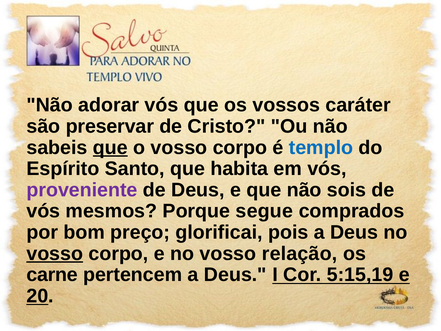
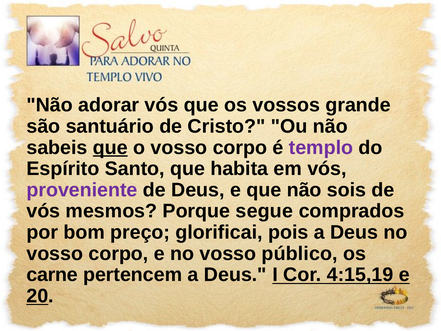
caráter: caráter -> grande (358, 105)
preservar: preservar -> santuário (110, 126)
templo colour: blue -> purple (321, 147)
vosso underline: present -> none (55, 253)
relação: relação -> público (300, 253)
5:15,19: 5:15,19 -> 4:15,19 (360, 275)
